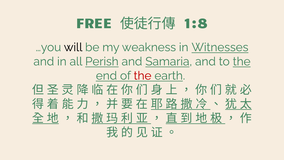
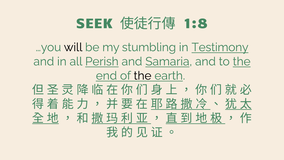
FREE: FREE -> SEEK (94, 24)
weakness: weakness -> stumbling (149, 47)
Witnesses: Witnesses -> Testimony (220, 47)
the colour: red -> black (143, 76)
